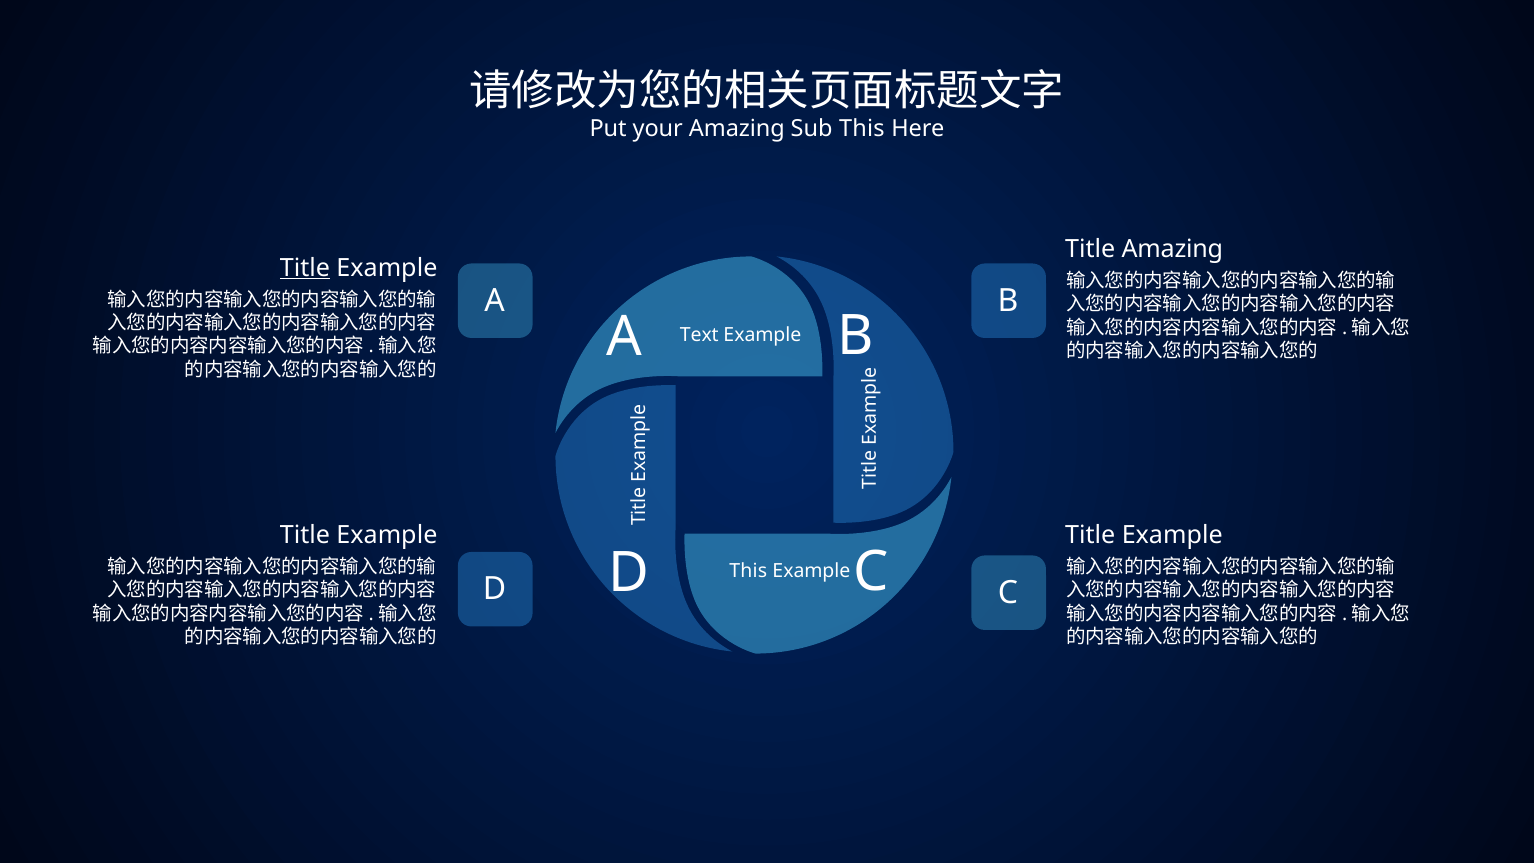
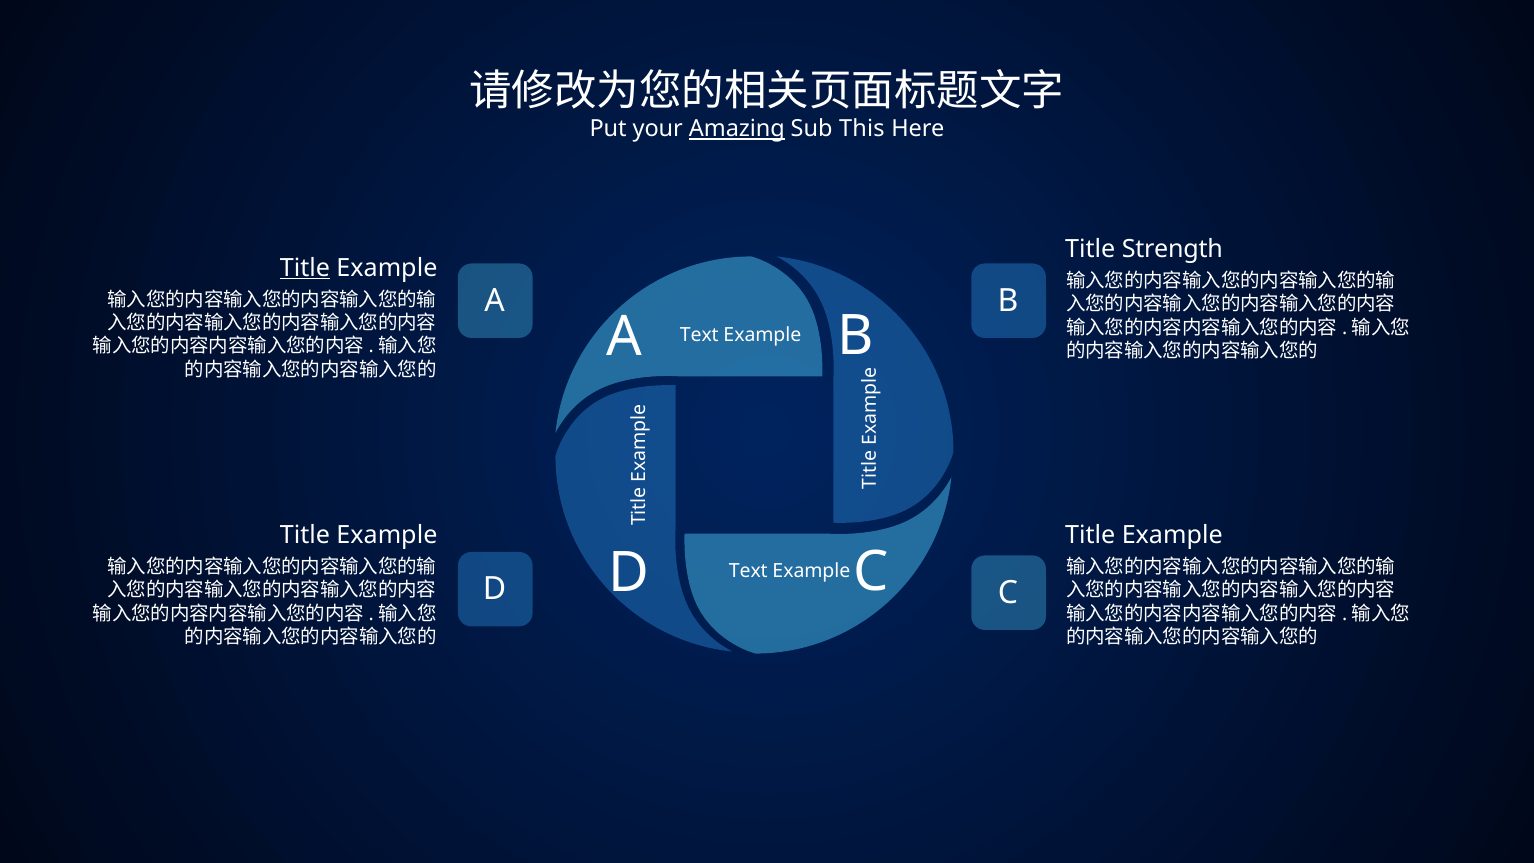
Amazing underline: none -> present (737, 129)
Title Amazing: Amazing -> Strength (1172, 249)
This: This -> Text (748, 571)
